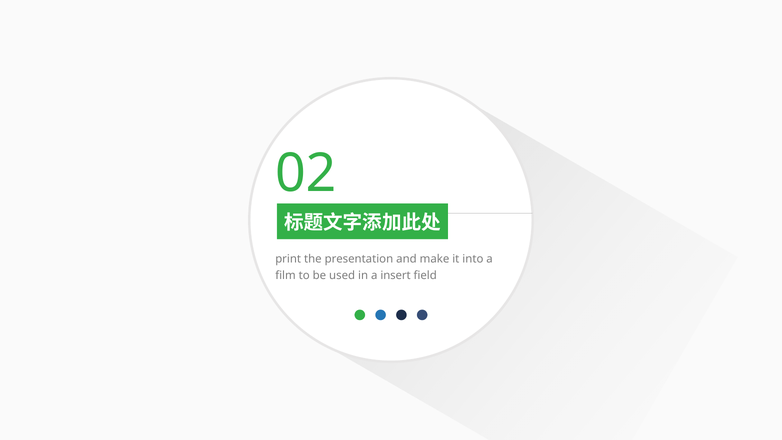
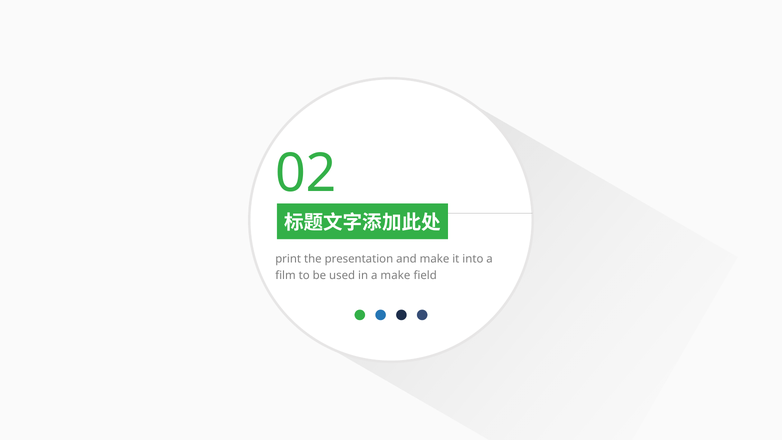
a insert: insert -> make (395, 275)
